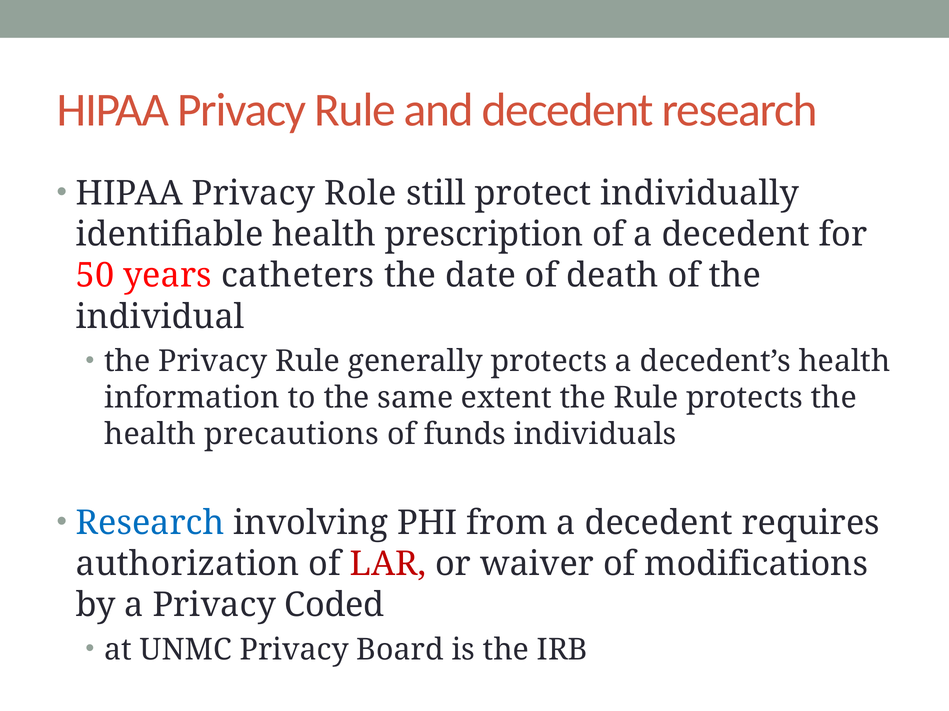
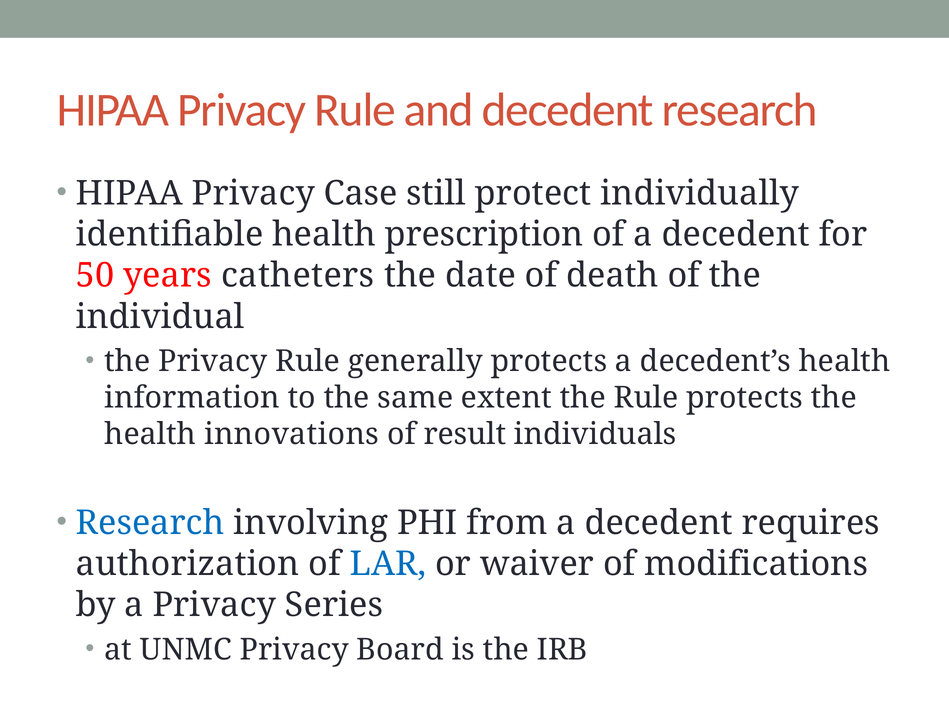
Role: Role -> Case (361, 194)
precautions: precautions -> innovations (292, 435)
funds: funds -> result (465, 435)
LAR colour: red -> blue (388, 565)
Coded: Coded -> Series (334, 606)
